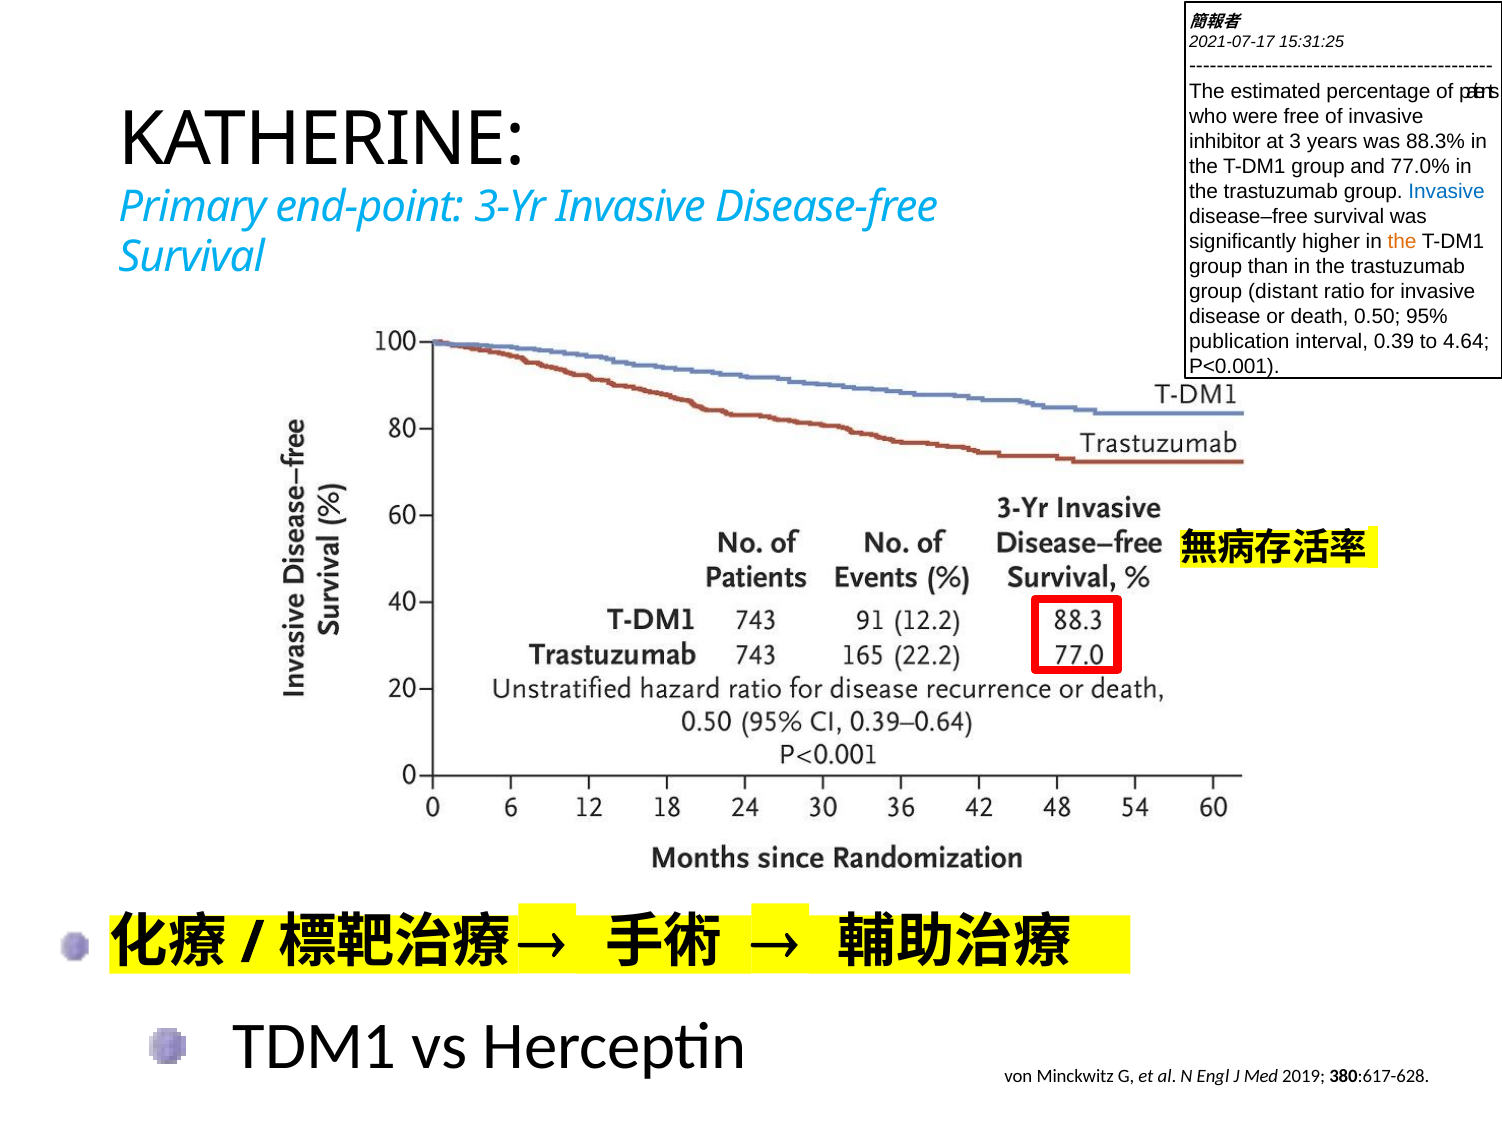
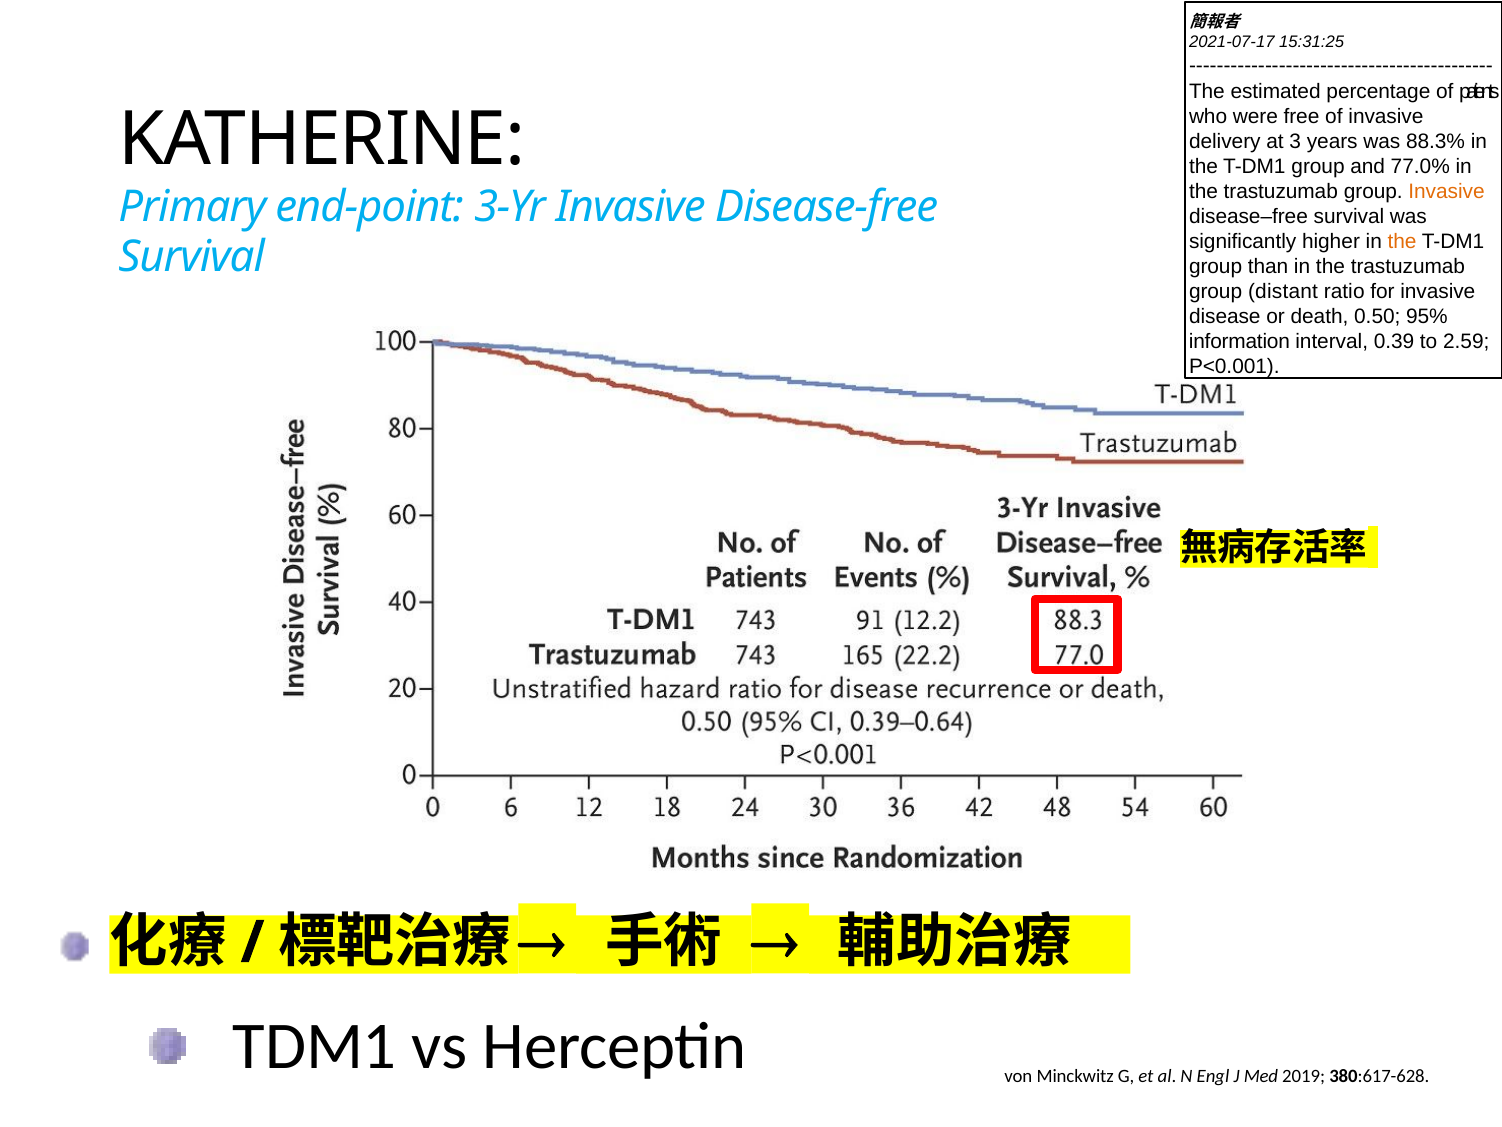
inhibitor: inhibitor -> delivery (1225, 141)
Invasive colour: blue -> orange (1446, 191)
publication: publication -> information (1239, 342)
4.64: 4.64 -> 2.59 (1466, 342)
